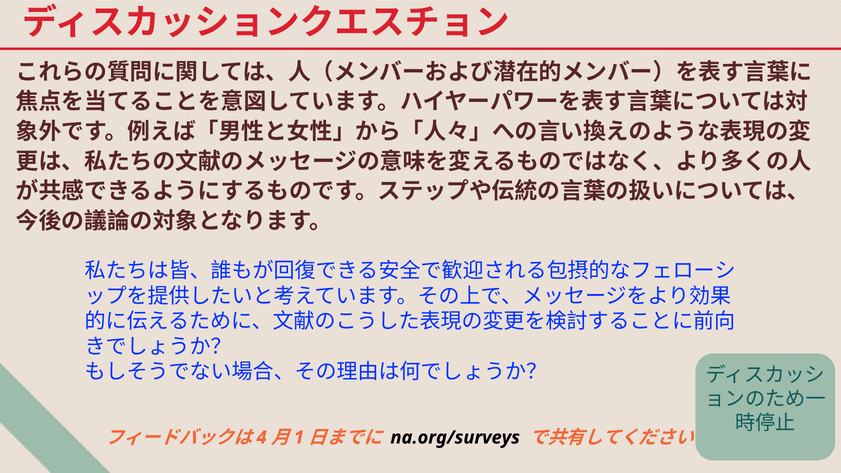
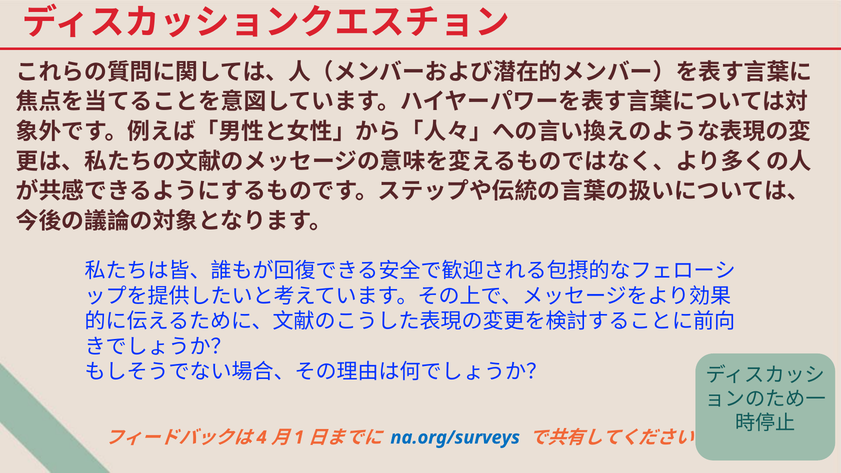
na.org/surveys colour: black -> blue (455, 438)
